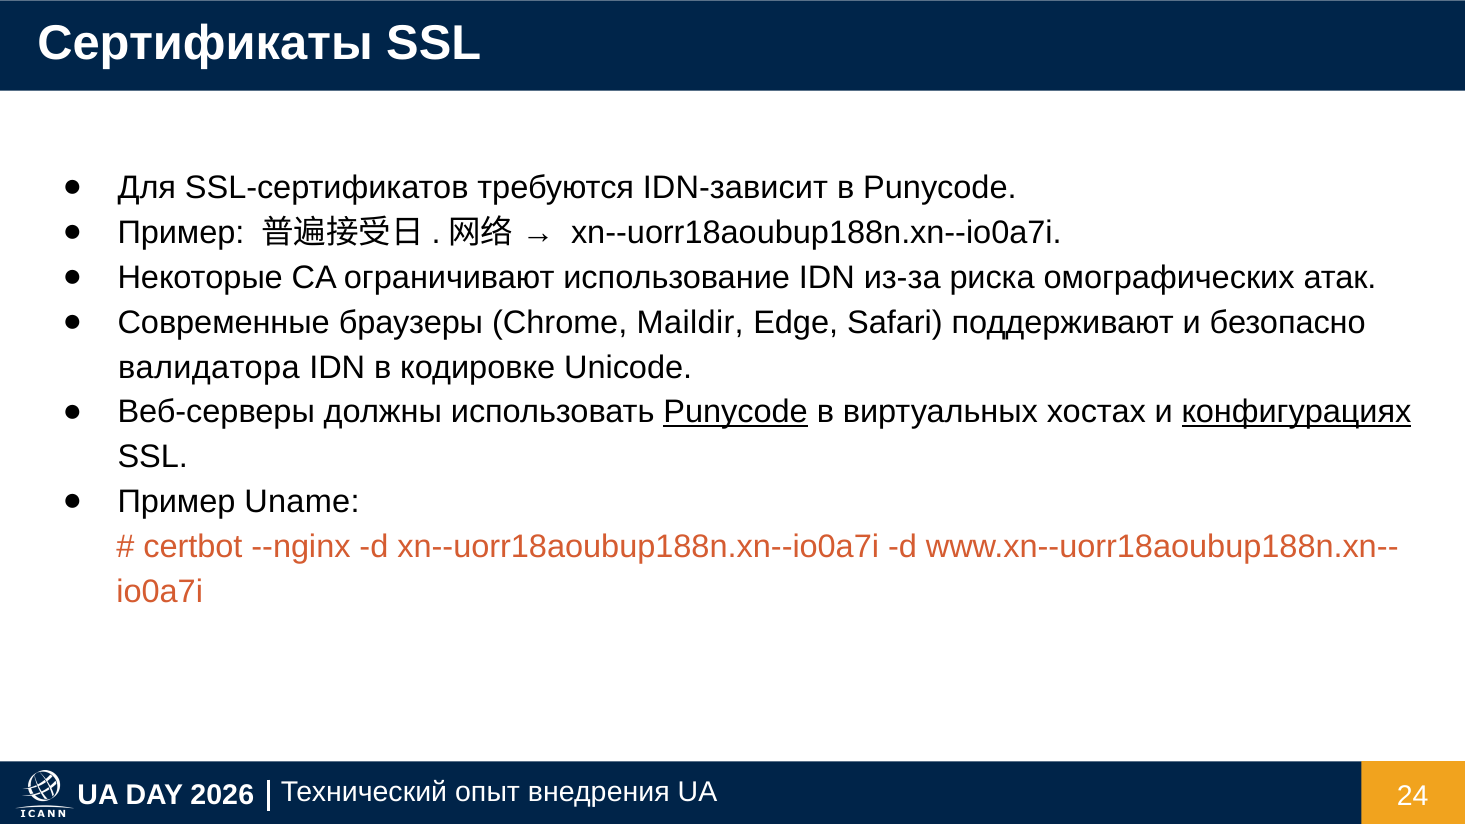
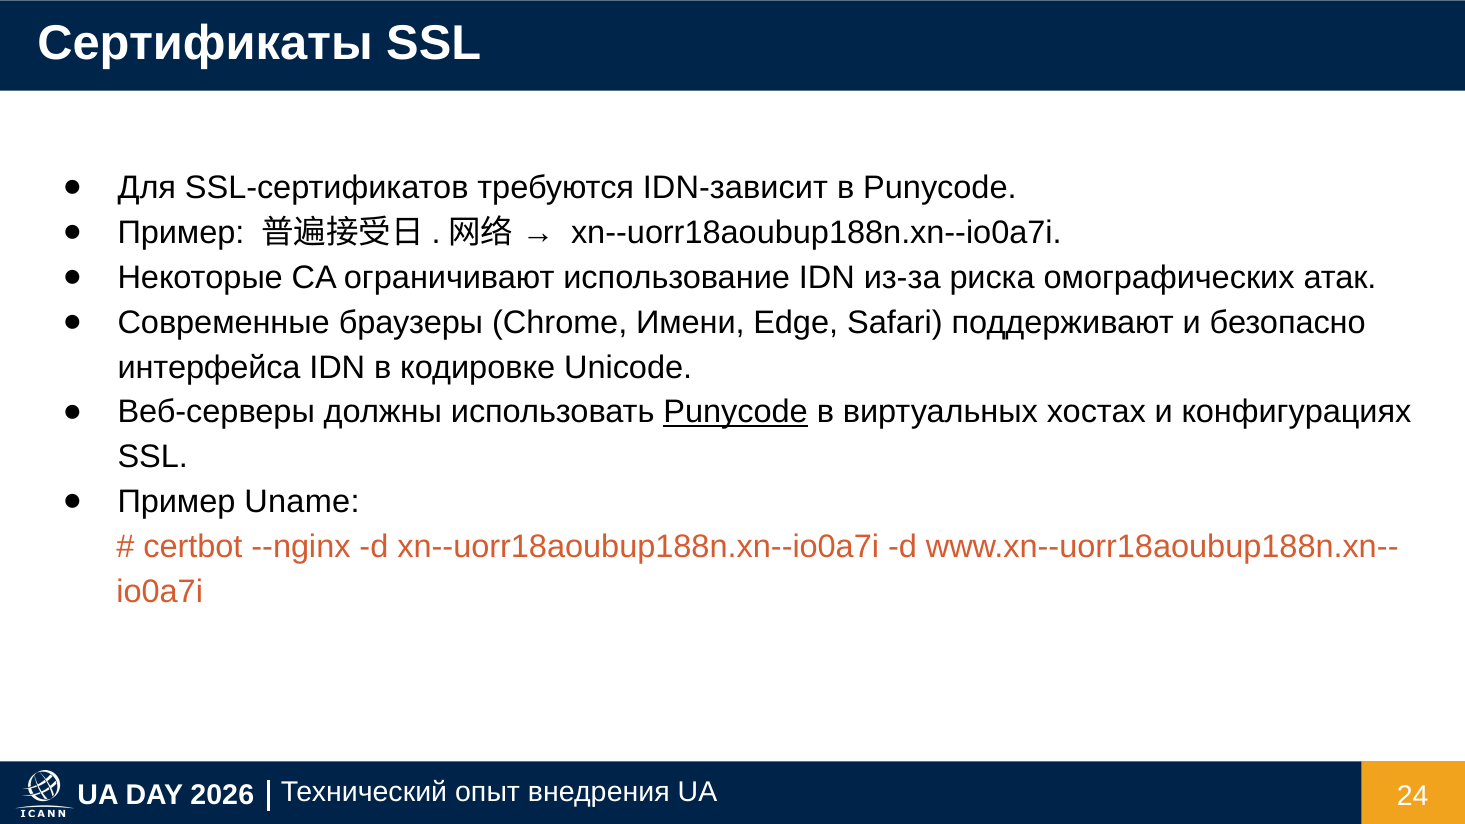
Maildir: Maildir -> Имени (690, 323)
валидатора: валидатора -> интерфейса (209, 367)
конфигурациях underline: present -> none (1297, 412)
